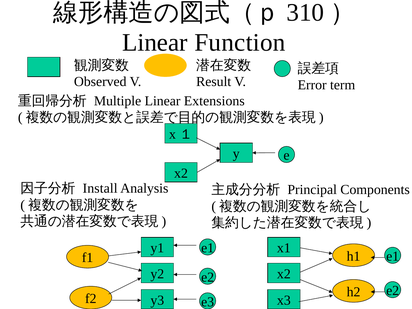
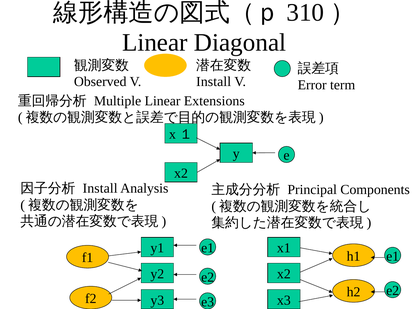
Function: Function -> Diagonal (240, 43)
Result: Result -> Install (214, 82)
